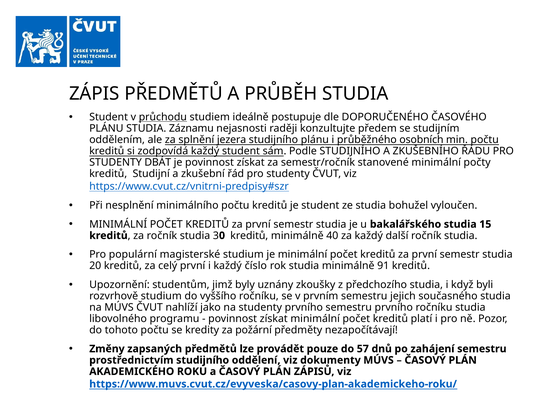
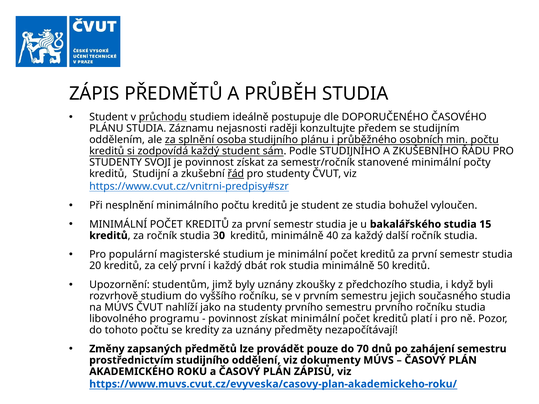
jezera: jezera -> osoba (232, 140)
DBÁT: DBÁT -> SVOJI (158, 162)
řád underline: none -> present (236, 174)
číslo: číslo -> dbát (256, 266)
91: 91 -> 50 (383, 266)
za požární: požární -> uznány (253, 330)
57: 57 -> 70 (363, 349)
